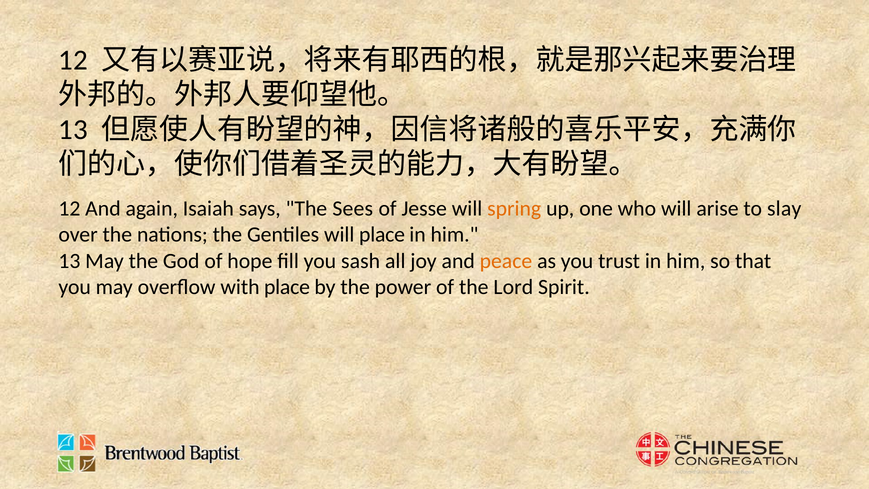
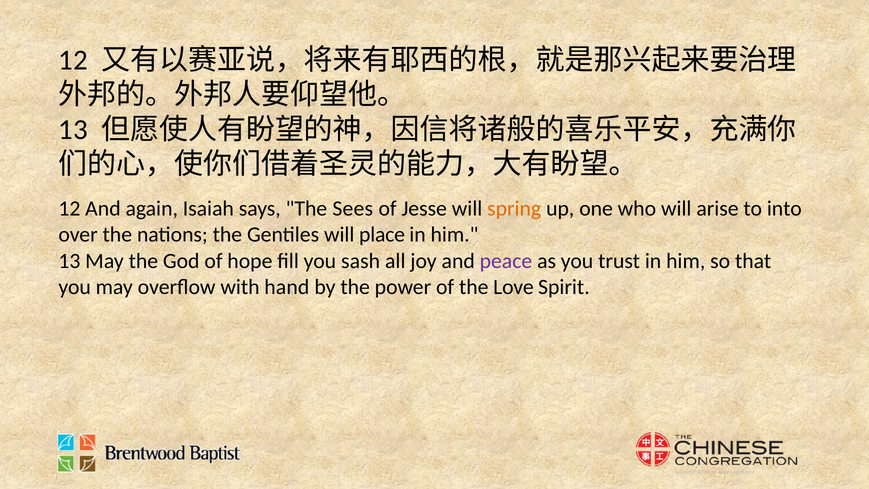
slay: slay -> into (784, 209)
peace colour: orange -> purple (506, 261)
with place: place -> hand (287, 287)
Lord: Lord -> Love (513, 287)
